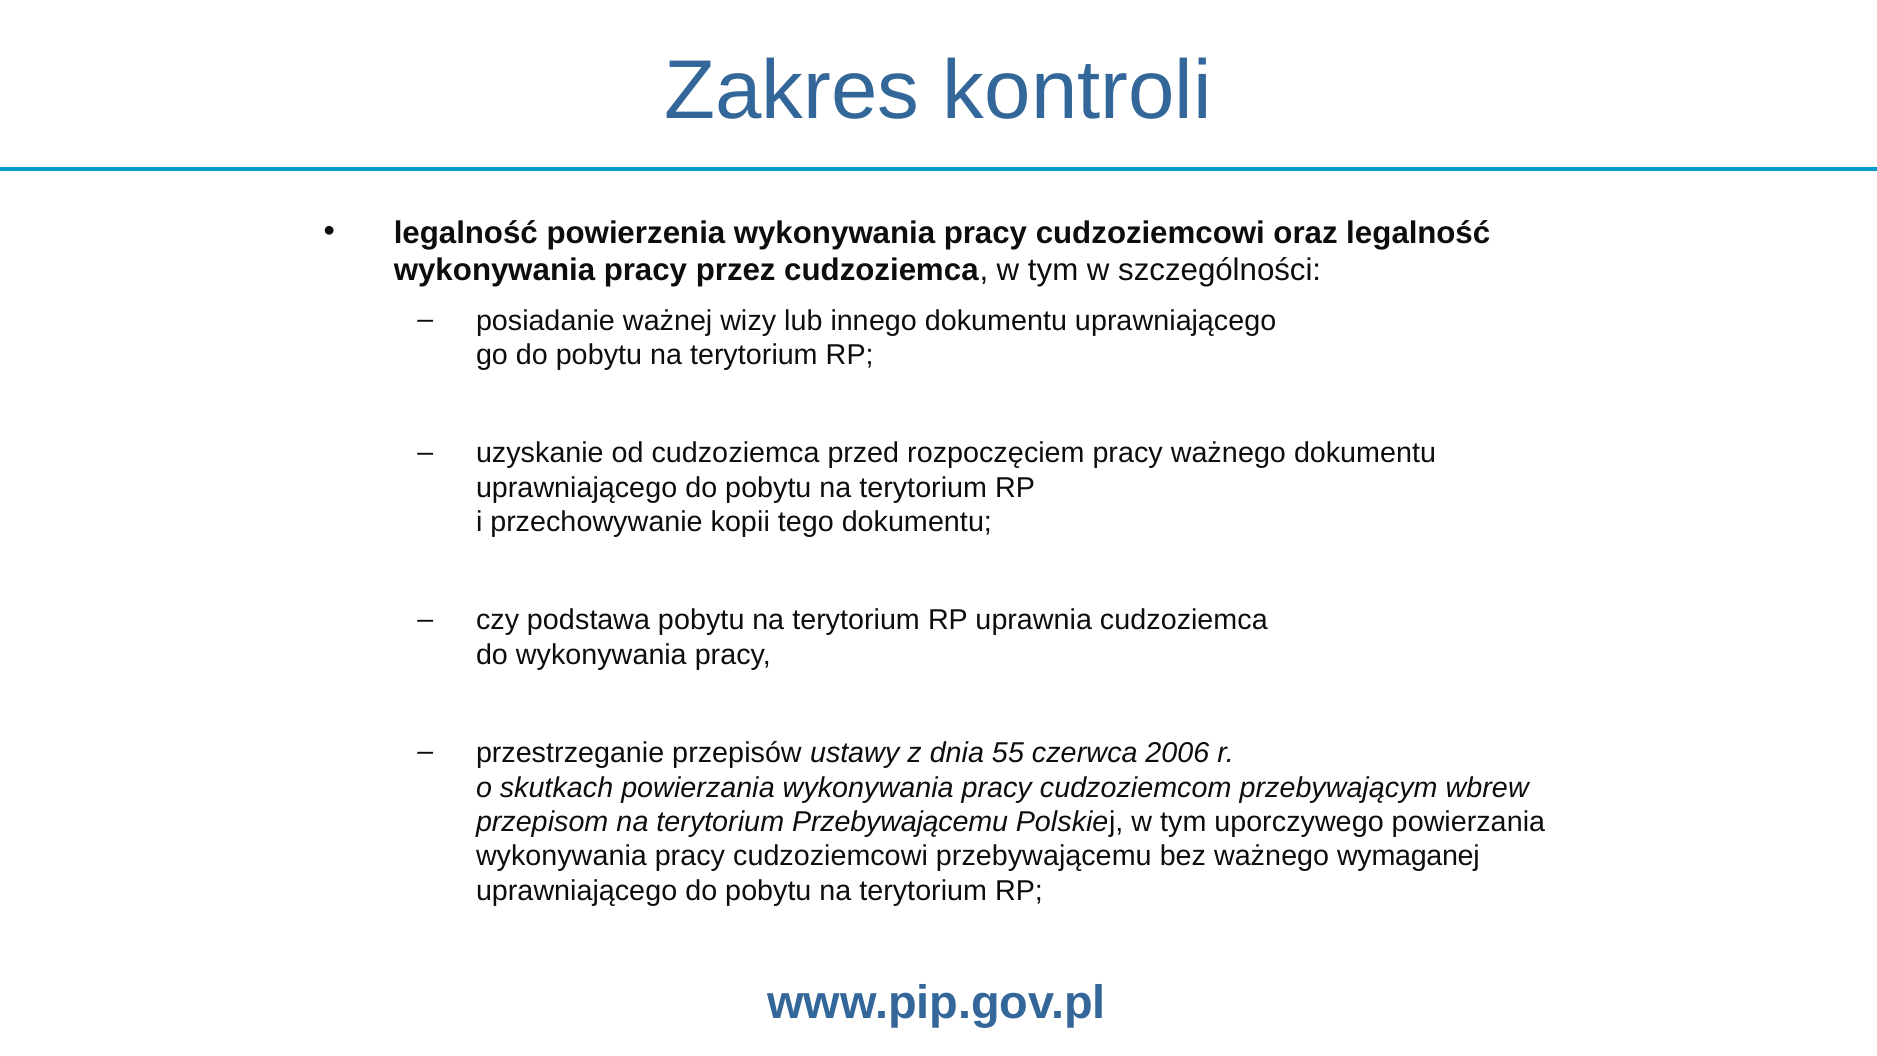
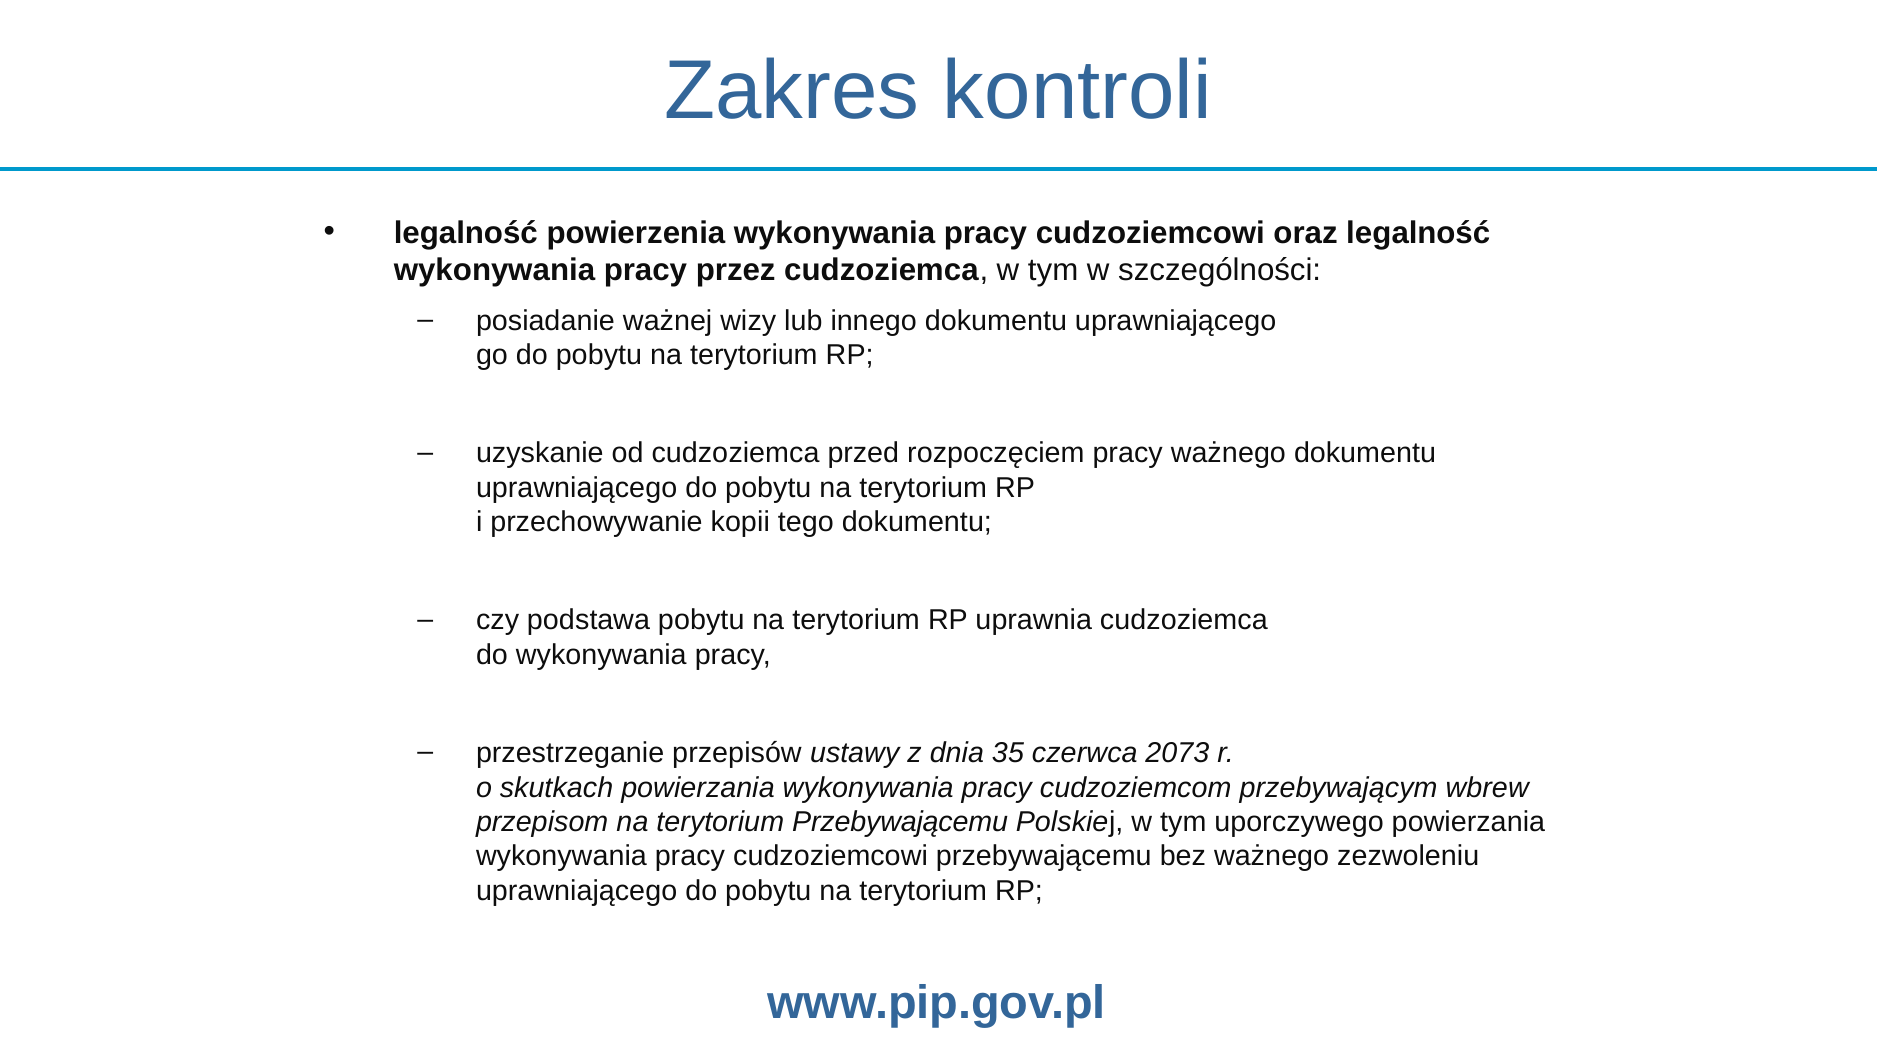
55: 55 -> 35 (1008, 753)
2006: 2006 -> 2073 (1177, 753)
wymaganej: wymaganej -> zezwoleniu (1408, 856)
